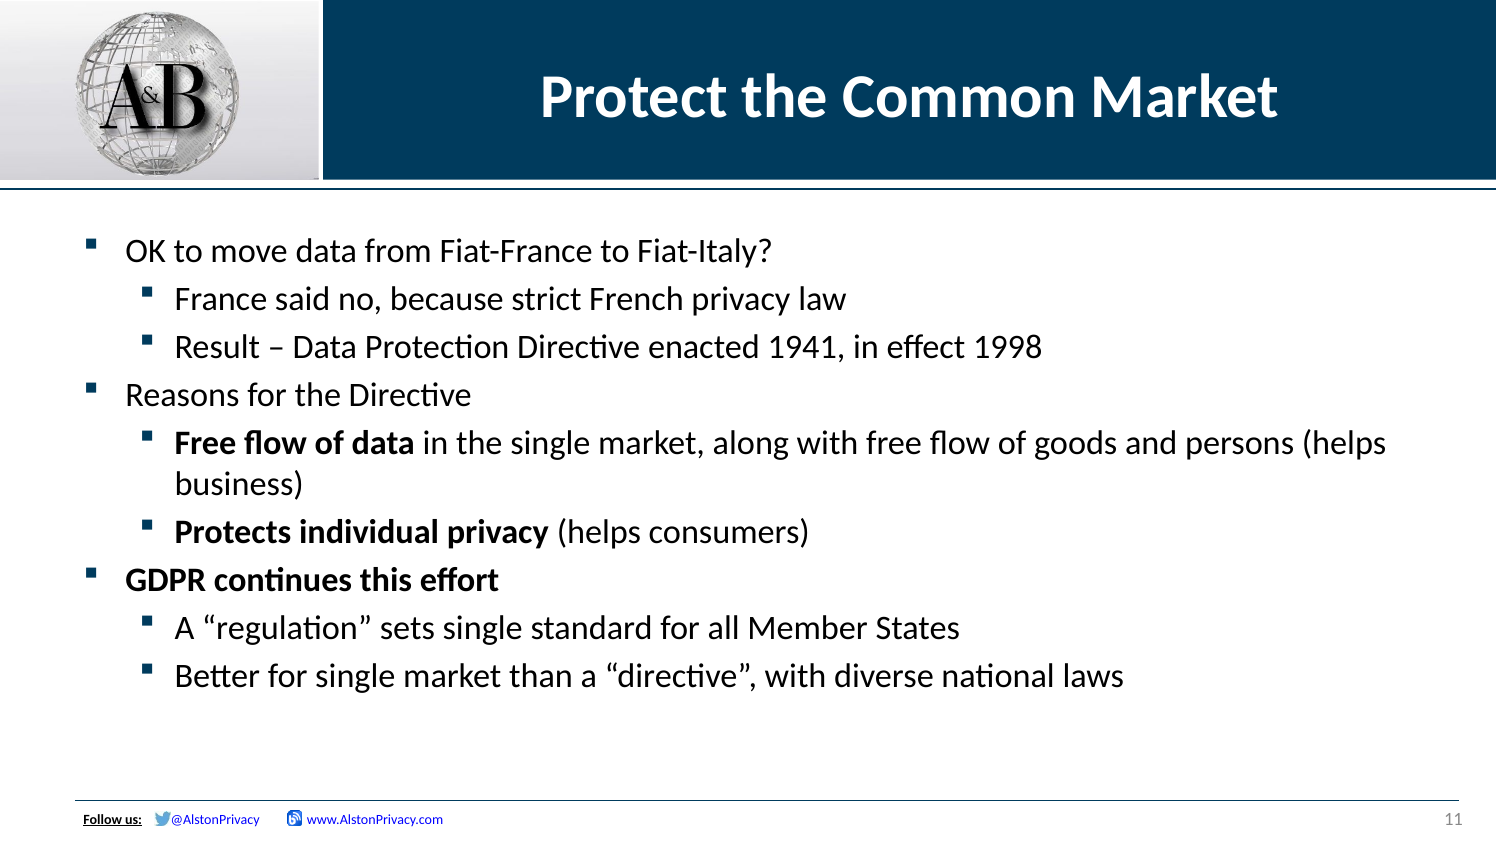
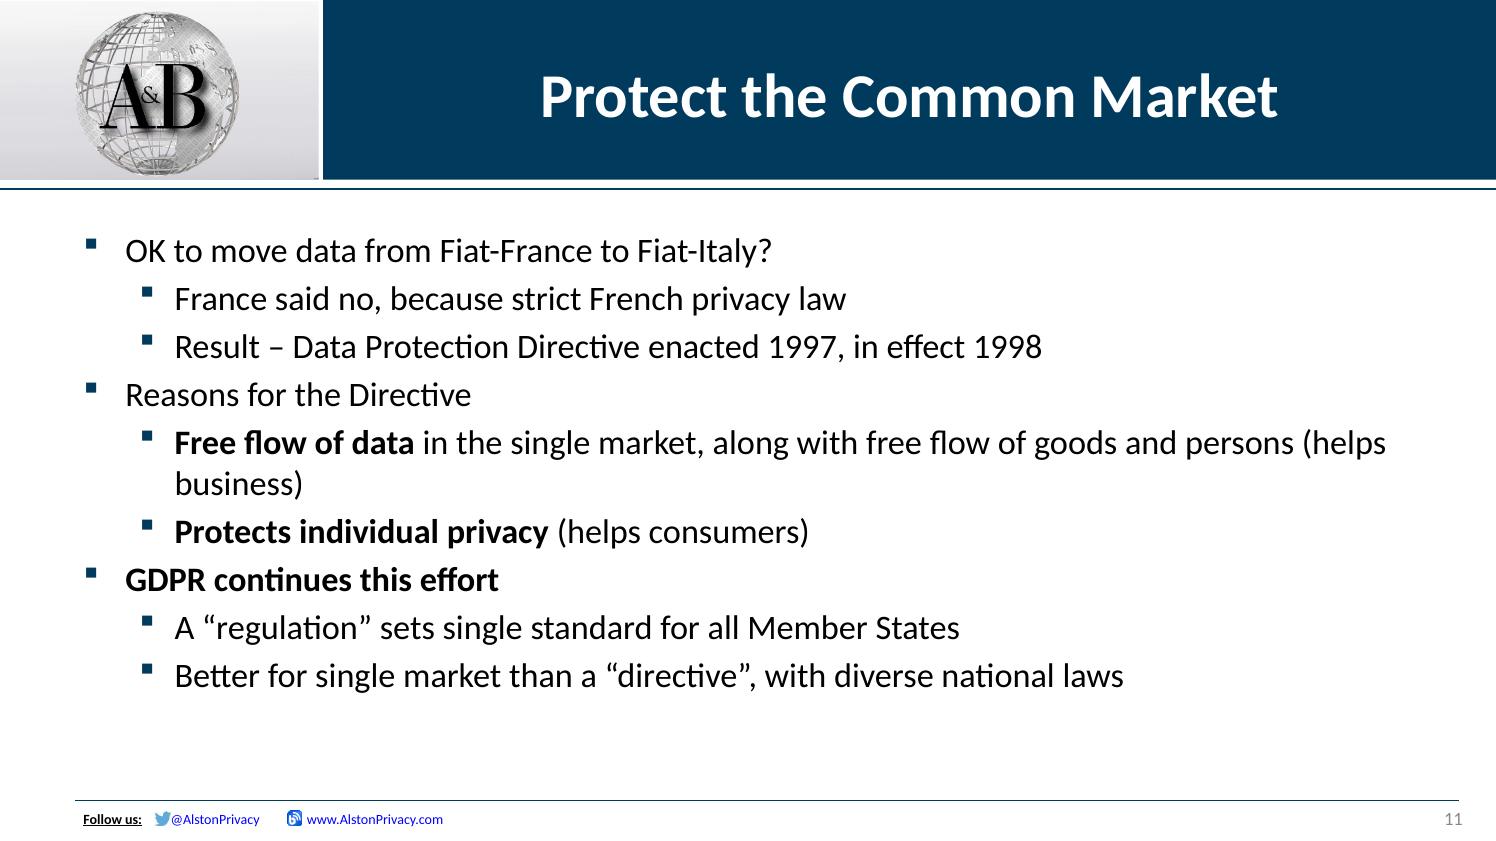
1941: 1941 -> 1997 (807, 347)
